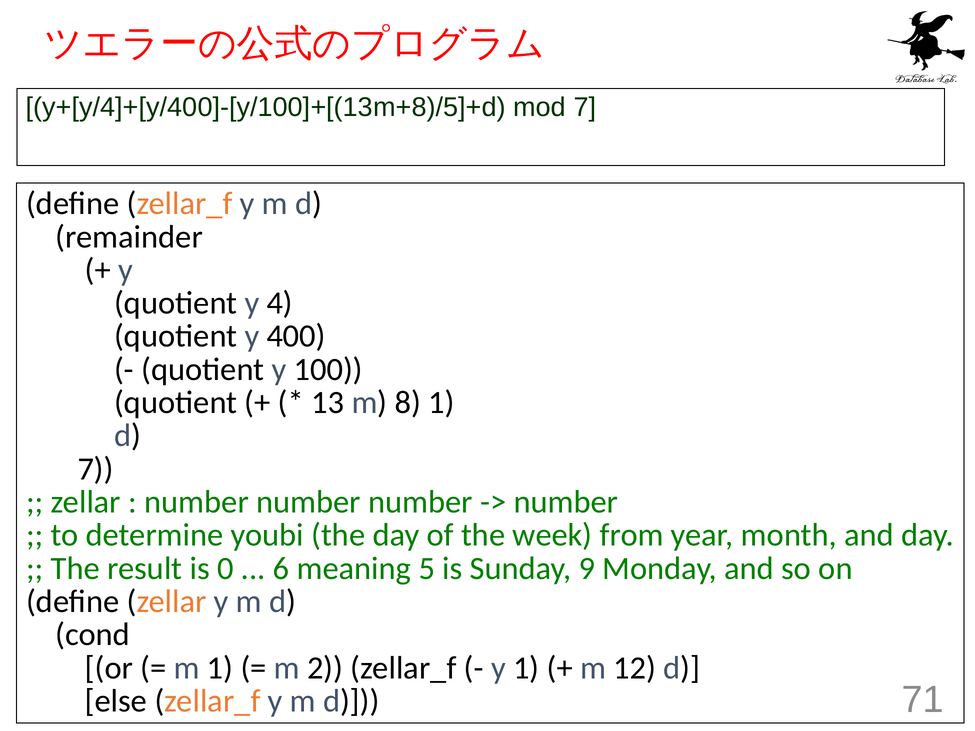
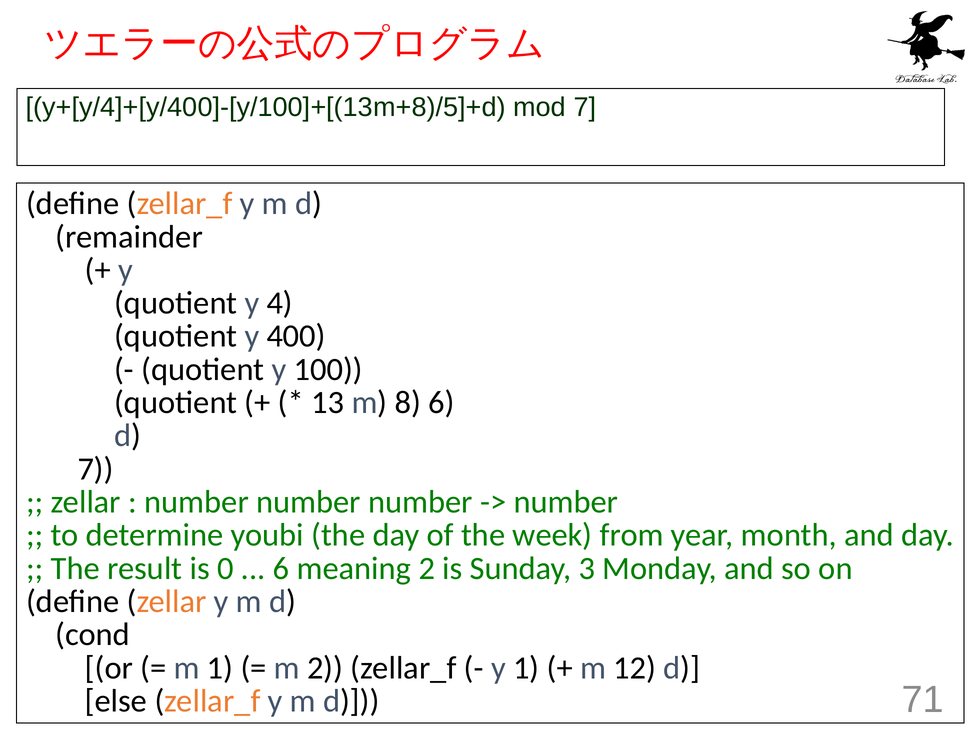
8 1: 1 -> 6 (441, 403)
meaning 5: 5 -> 2 (427, 569)
9: 9 -> 3 (587, 569)
